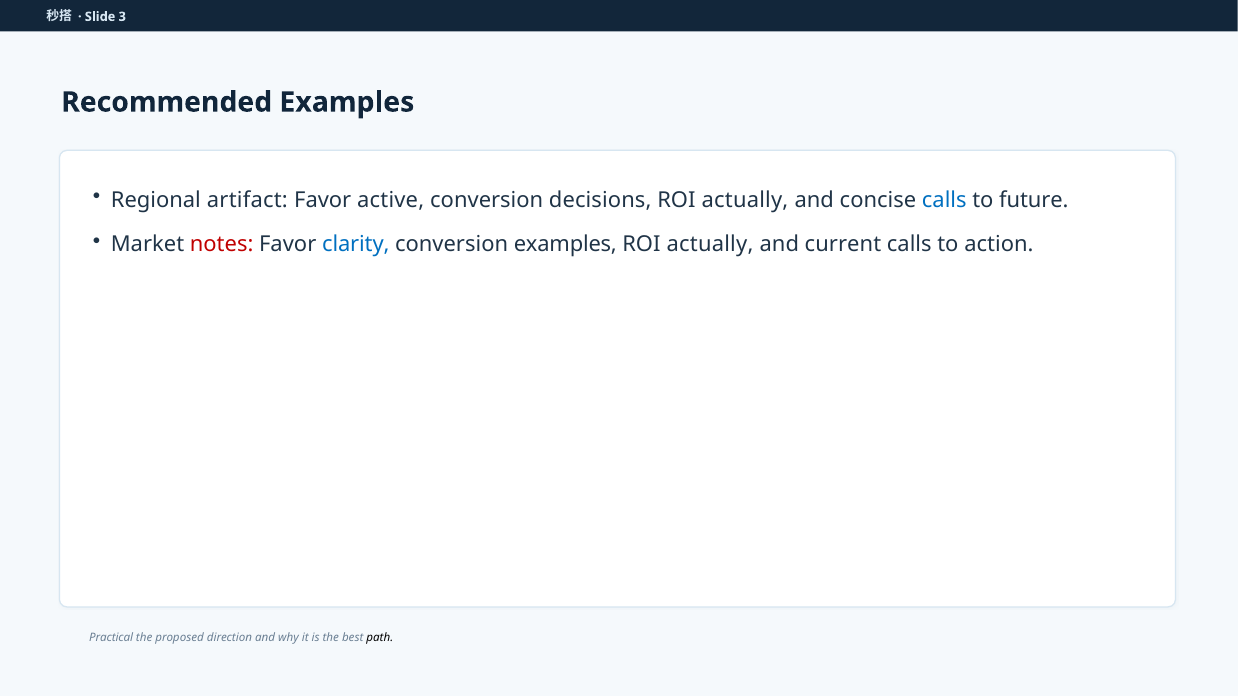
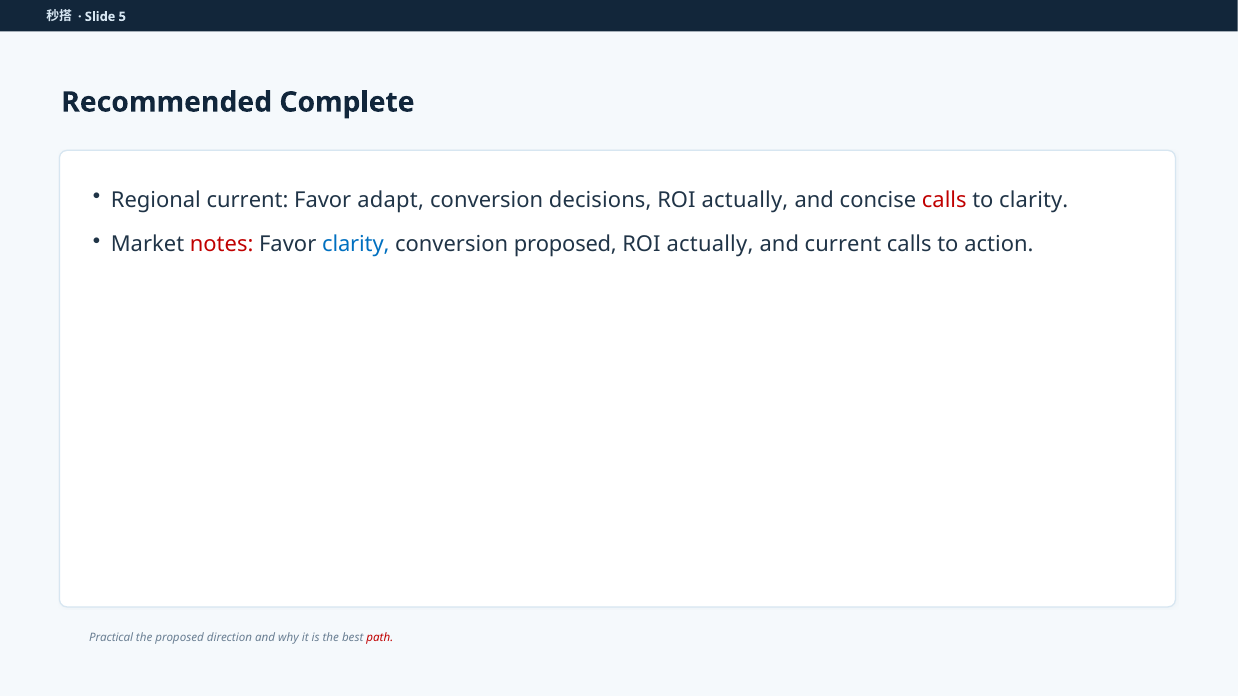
3: 3 -> 5 (122, 17)
Recommended Examples: Examples -> Complete (347, 102)
Regional artifact: artifact -> current (248, 200)
active: active -> adapt (391, 200)
calls colour: blue -> red (944, 200)
to future: future -> clarity (1034, 200)
conversion examples: examples -> proposed (565, 245)
path colour: black -> red (380, 638)
